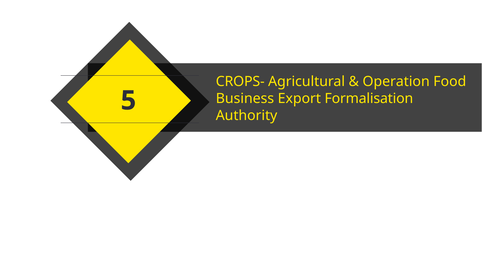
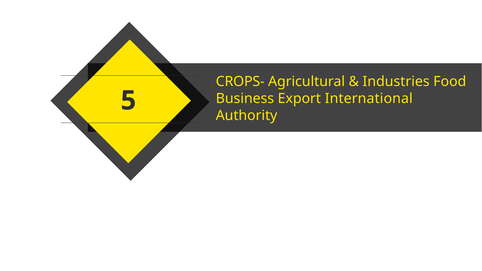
Operation: Operation -> Industries (396, 82)
Formalisation: Formalisation -> International (369, 99)
